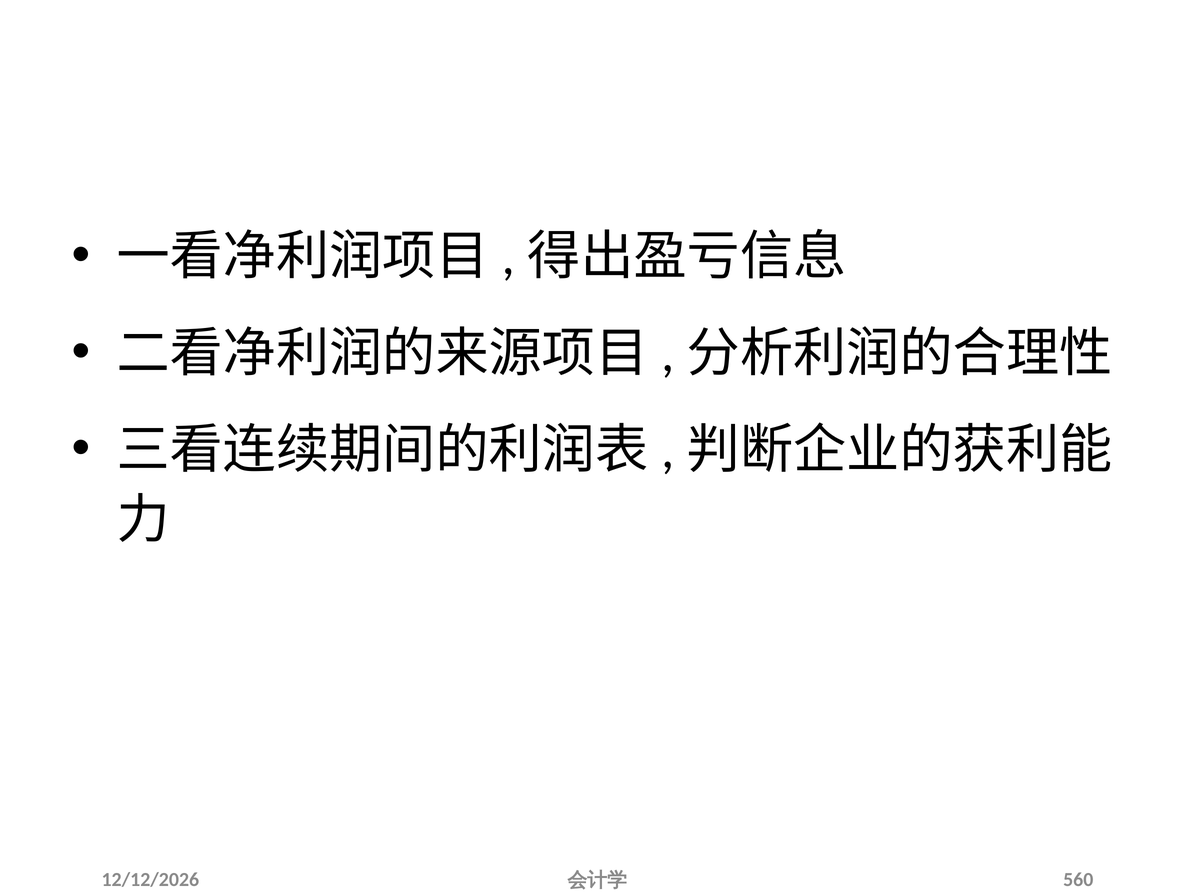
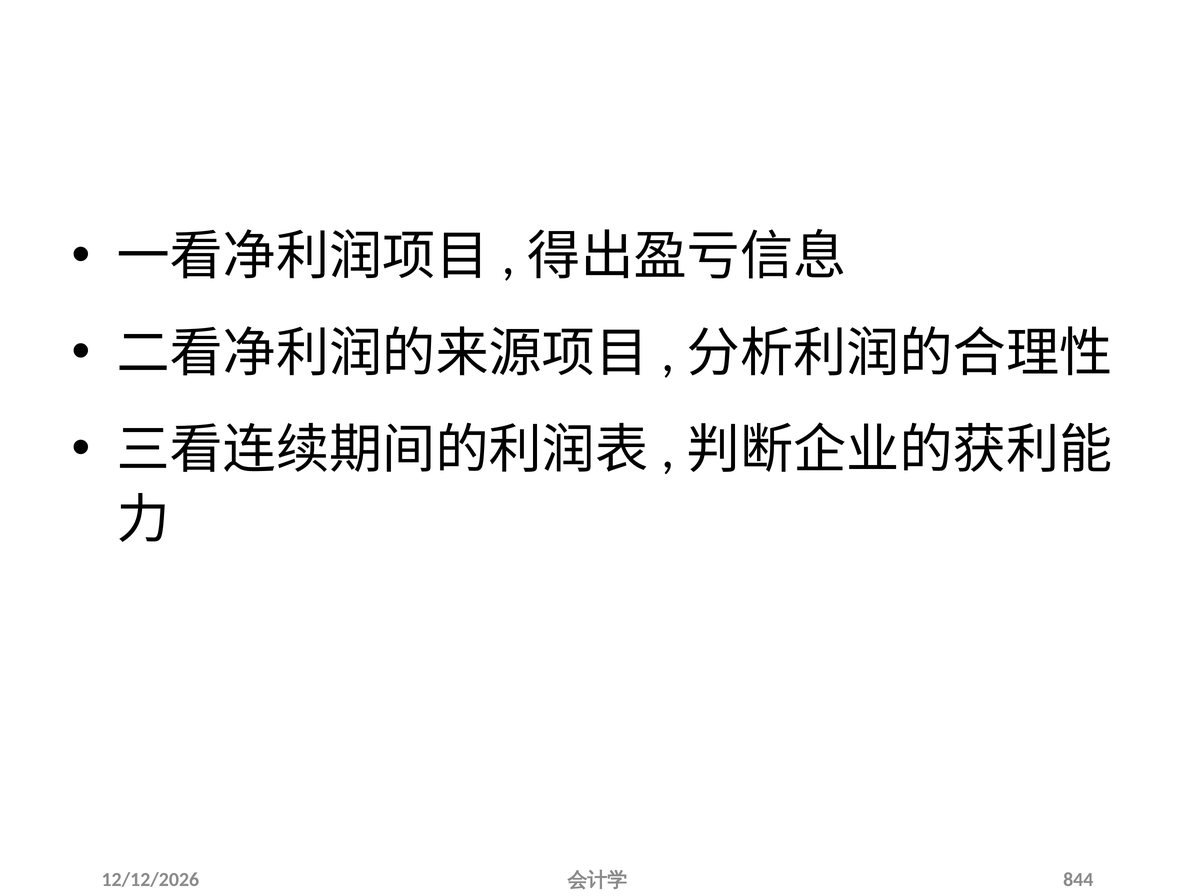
560: 560 -> 844 (1078, 880)
